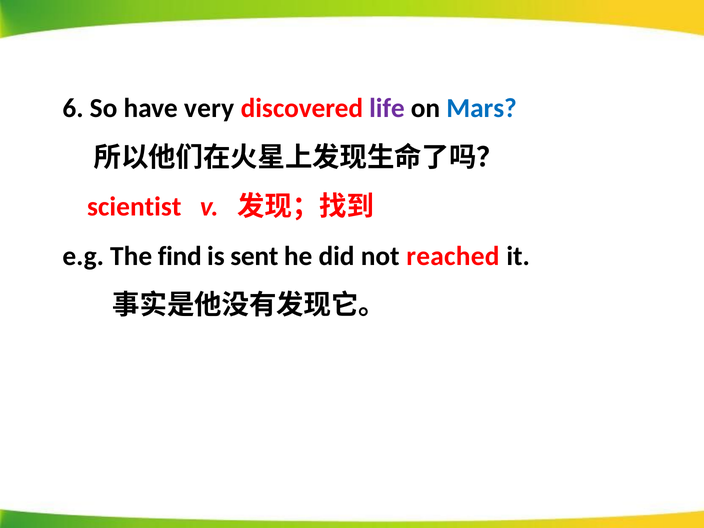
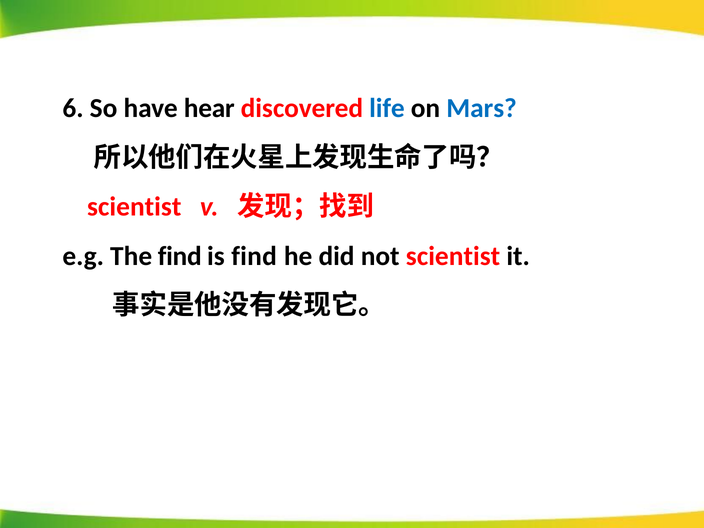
very: very -> hear (209, 108)
life colour: purple -> blue (387, 108)
is sent: sent -> find (254, 256)
not reached: reached -> scientist (453, 256)
